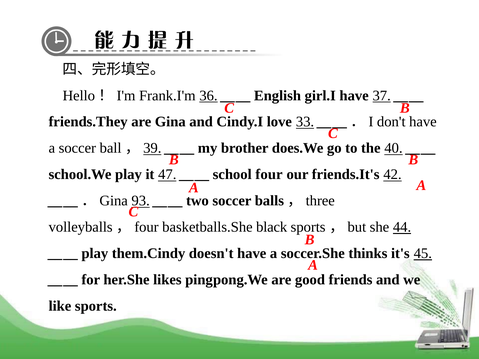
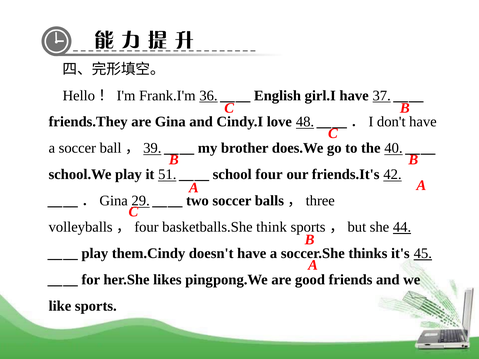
33: 33 -> 48 (305, 122)
47: 47 -> 51 (167, 175)
93: 93 -> 29 (141, 201)
black: black -> think (272, 227)
